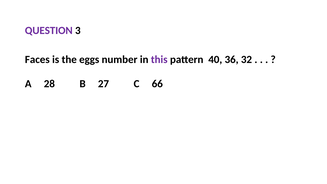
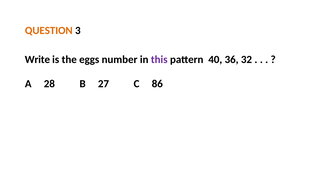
QUESTION colour: purple -> orange (49, 31)
Faces: Faces -> Write (37, 59)
66: 66 -> 86 (157, 84)
